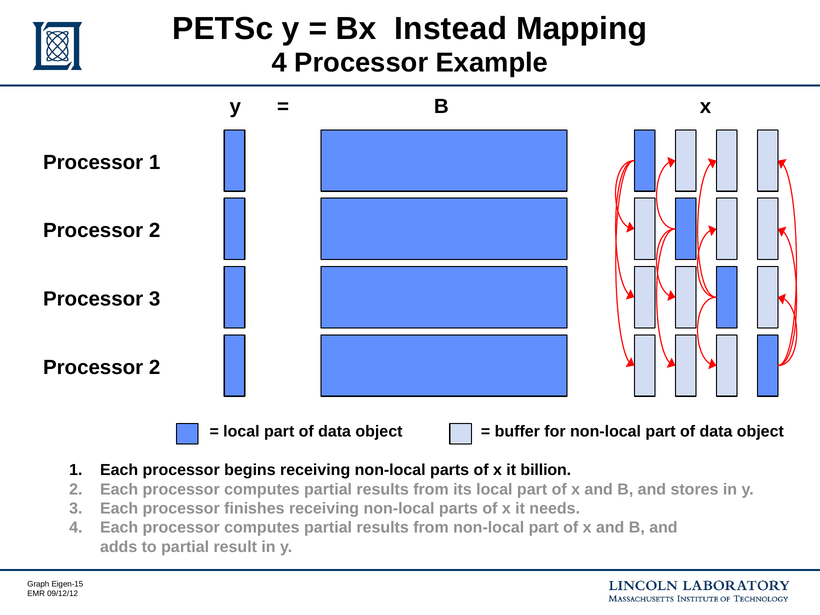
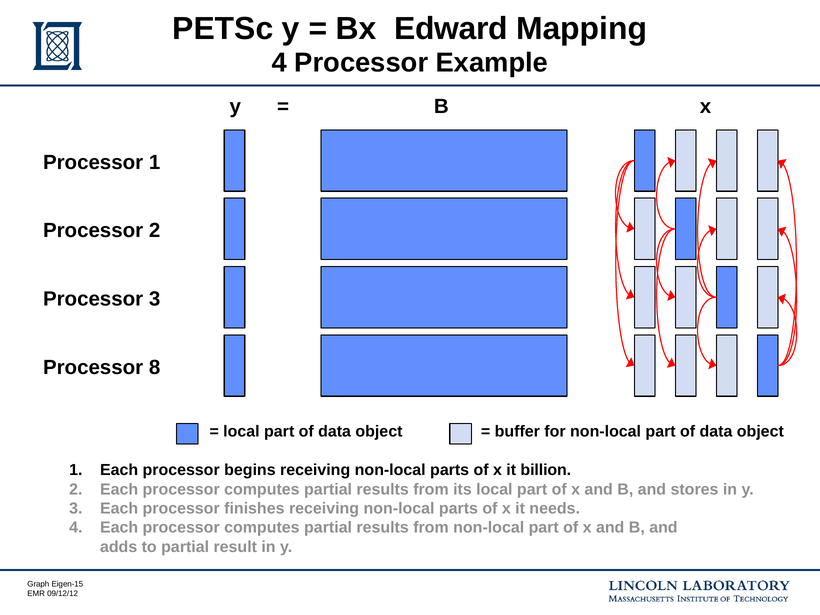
Instead: Instead -> Edward (451, 29)
2: 2 -> 8 (155, 367)
